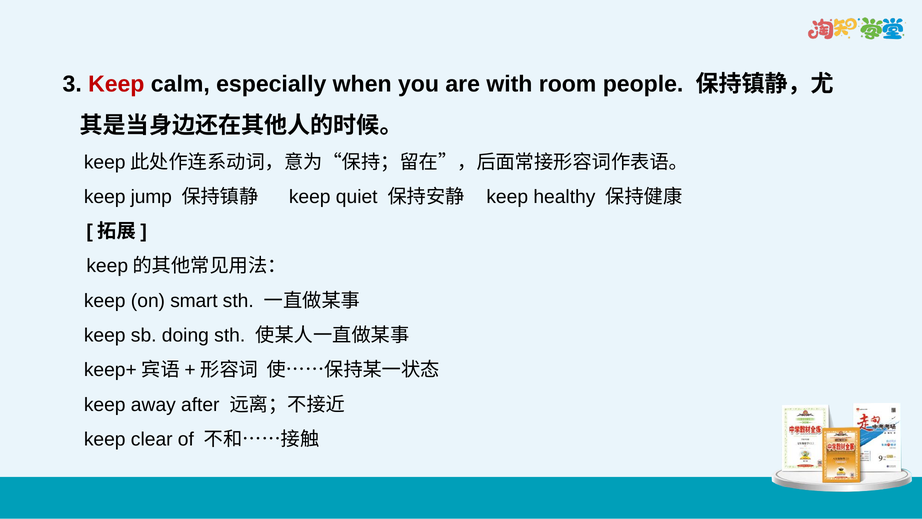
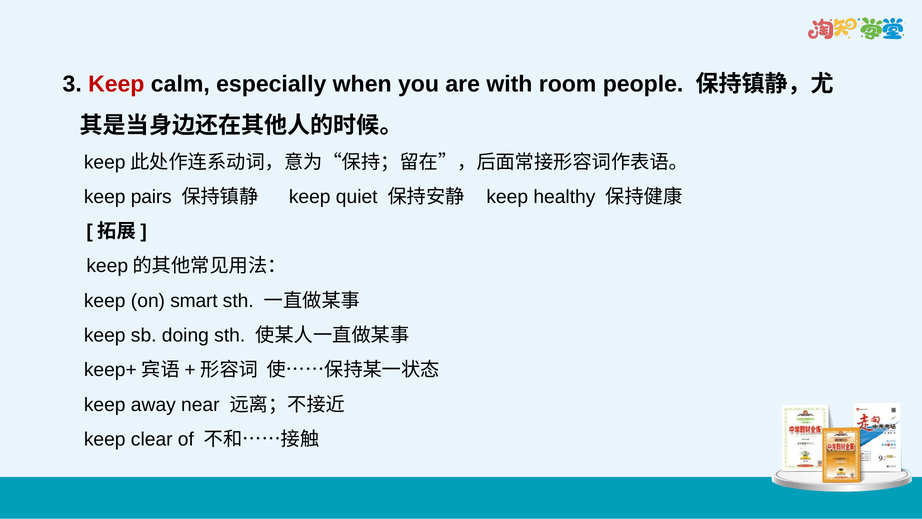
jump: jump -> pairs (151, 197)
after: after -> near (200, 404)
